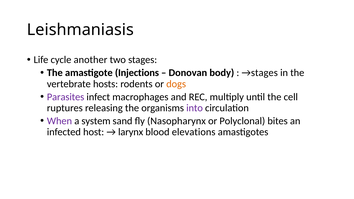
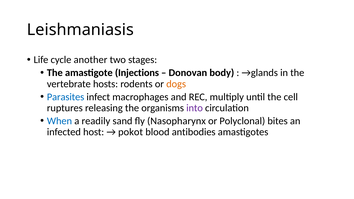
→stages: →stages -> →glands (260, 73)
Parasites colour: purple -> blue (66, 97)
When colour: purple -> blue (59, 121)
system: system -> readily (96, 121)
larynx: larynx -> pokot (131, 132)
elevations: elevations -> antibodies (194, 132)
